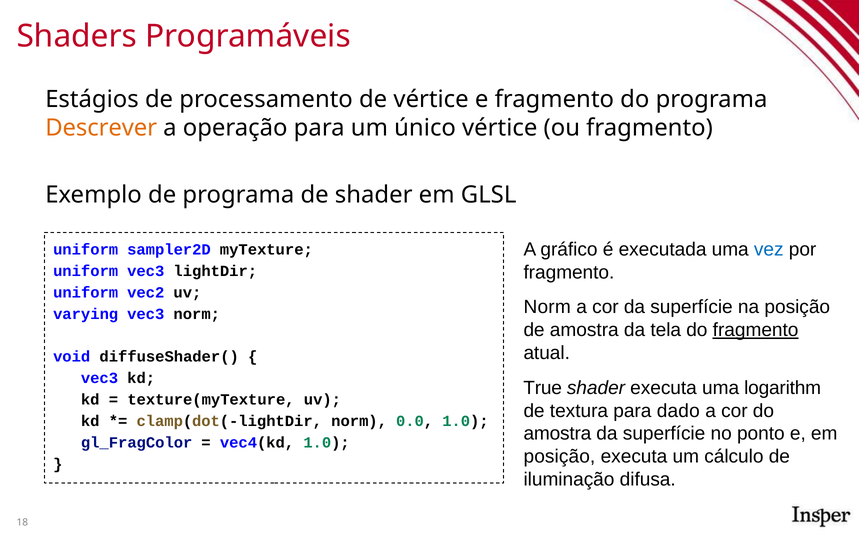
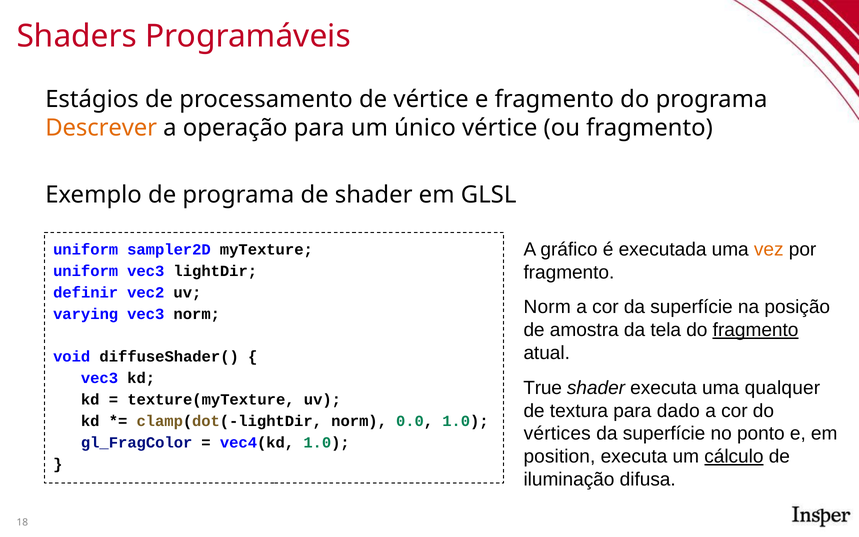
vez colour: blue -> orange (769, 249)
uniform: uniform -> definir (86, 293)
logarithm: logarithm -> qualquer (782, 388)
amostra: amostra -> vértices (557, 434)
posição: posição -> position (559, 456)
cálculo underline: none -> present (734, 456)
